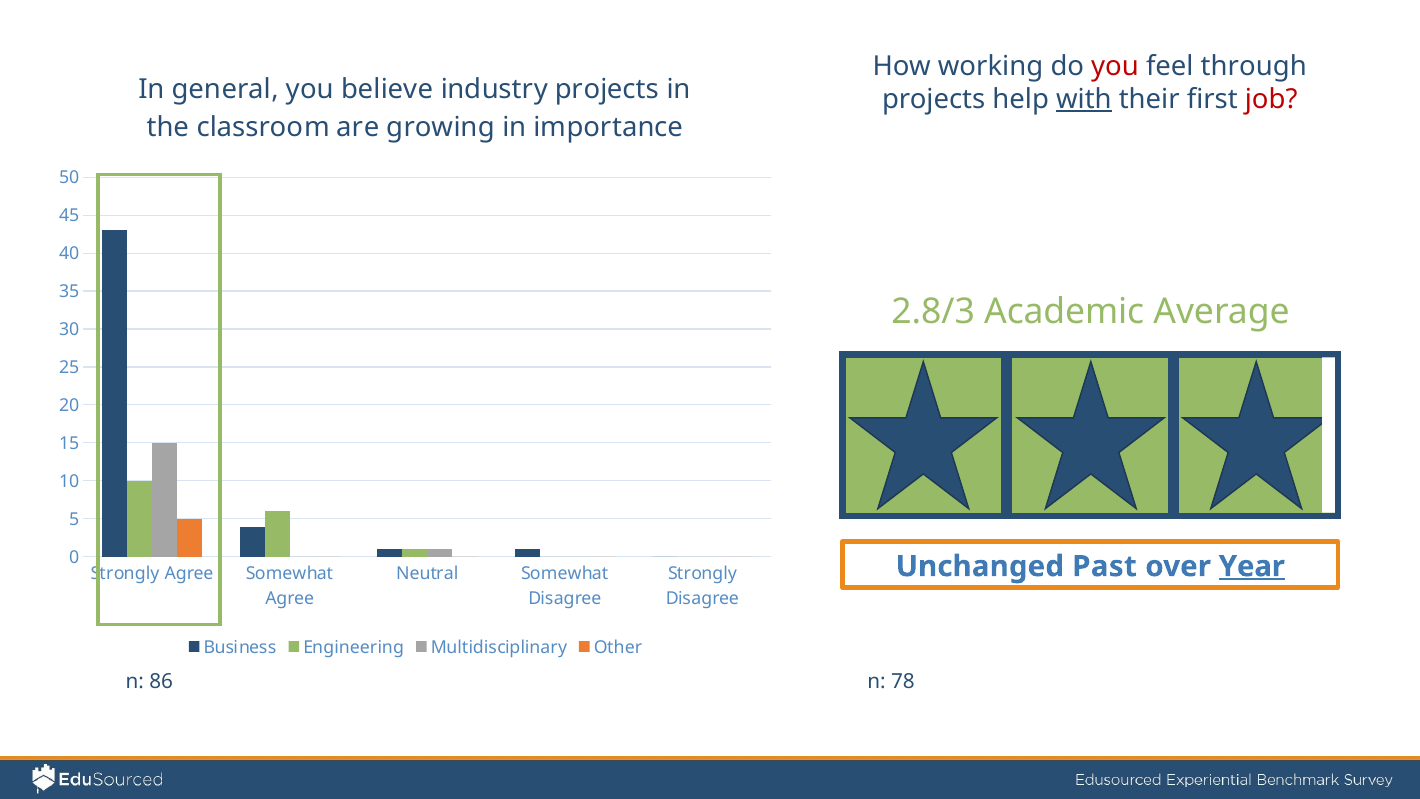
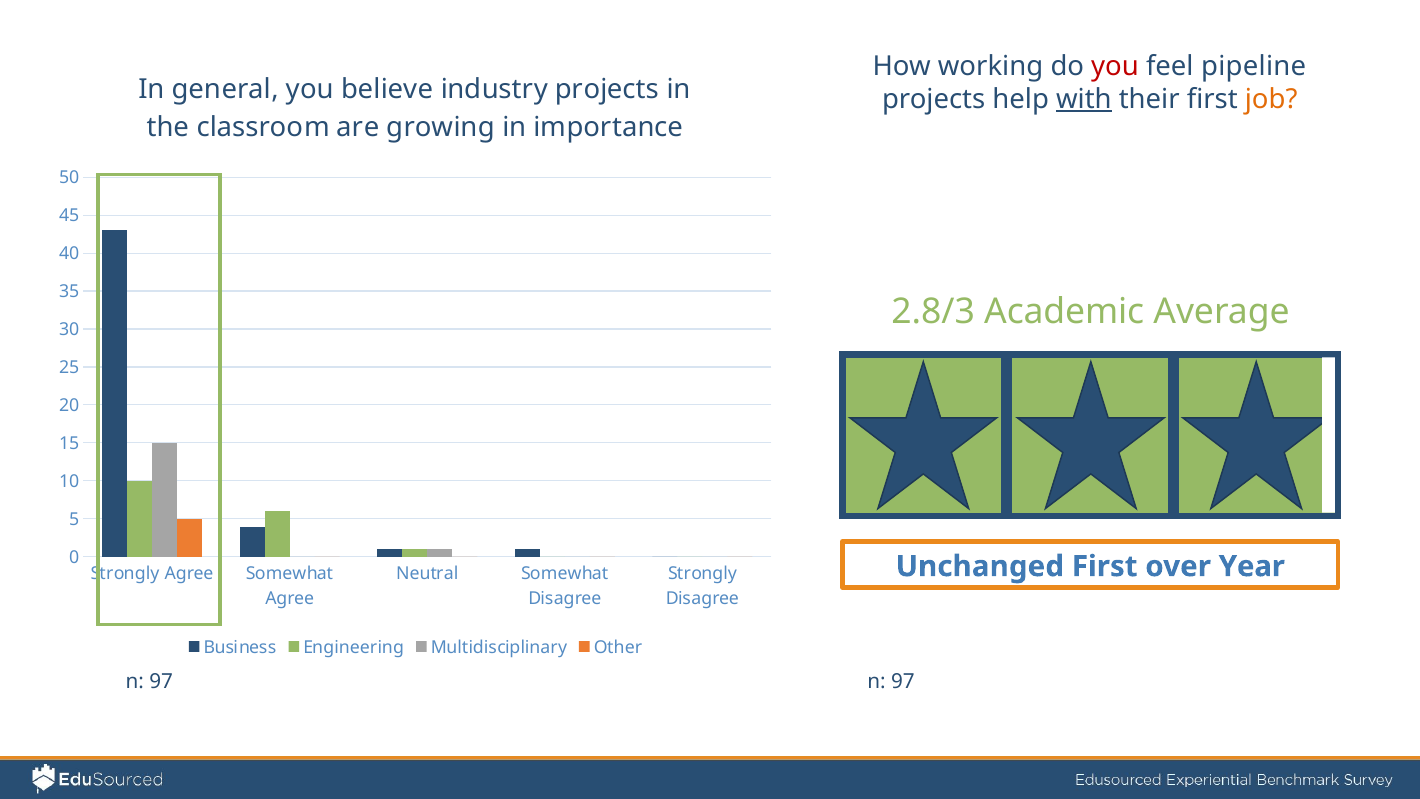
through: through -> pipeline (1254, 66)
job colour: red -> orange (1271, 99)
Unchanged Past: Past -> First (1105, 566)
Year underline: present -> none (1252, 566)
86: 86 -> 97 (161, 682)
78: 78 -> 97 (903, 682)
